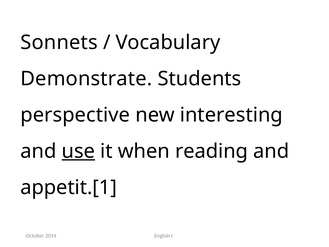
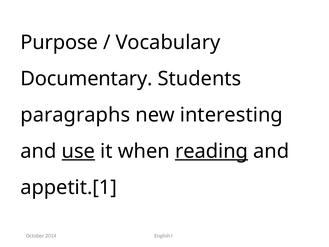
Sonnets: Sonnets -> Purpose (59, 43)
Demonstrate: Demonstrate -> Documentary (86, 79)
perspective: perspective -> paragraphs (75, 115)
reading underline: none -> present (212, 151)
